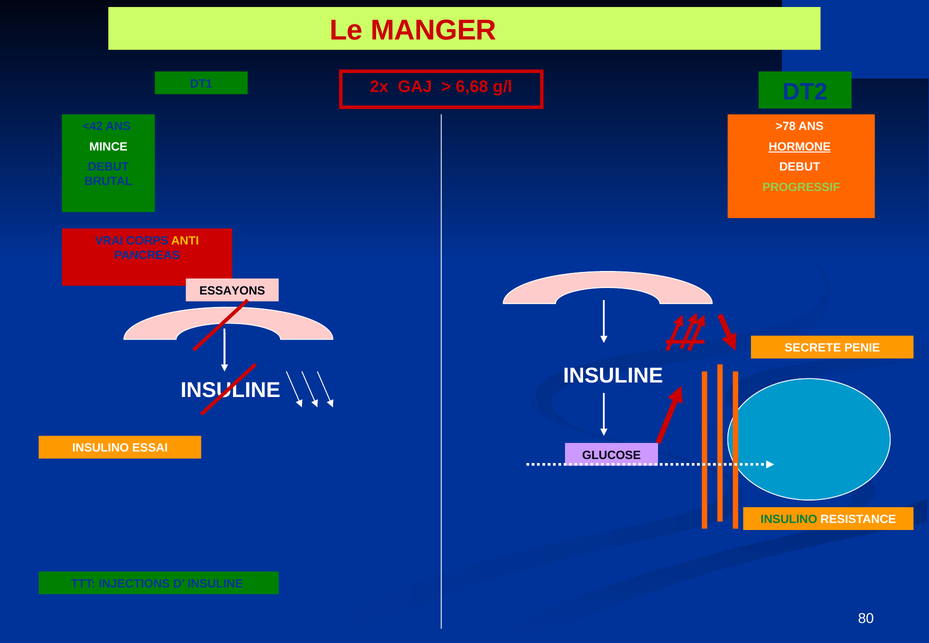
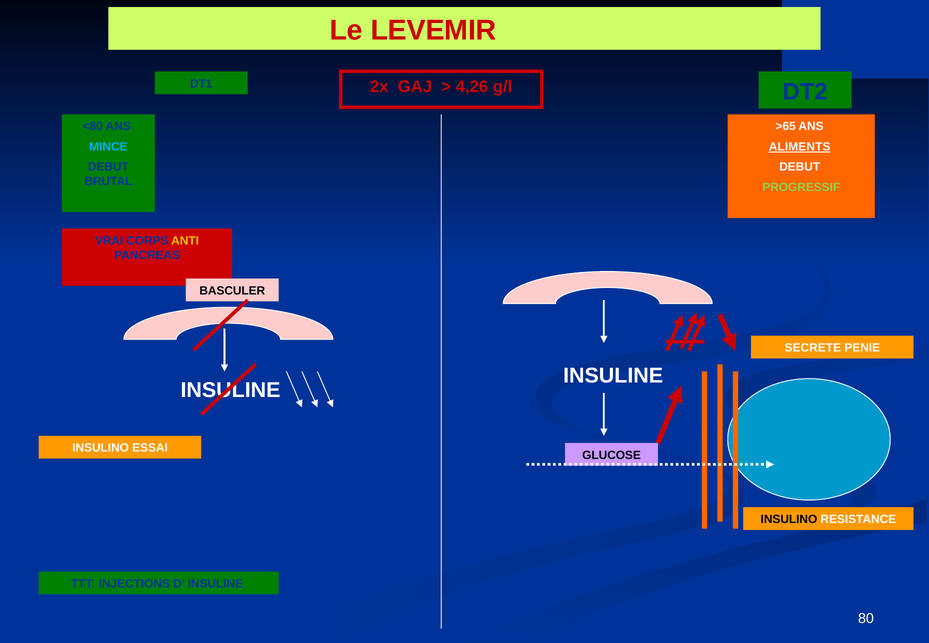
MANGER: MANGER -> LEVEMIR (434, 31)
6,68: 6,68 -> 4,26 (472, 87)
<42: <42 -> <80 (93, 127)
>78: >78 -> >65 (786, 127)
MINCE colour: white -> light blue (108, 147)
HORMONE: HORMONE -> ALIMENTS (800, 147)
ESSAYONS: ESSAYONS -> BASCULER (232, 291)
INSULINO colour: green -> black (789, 520)
